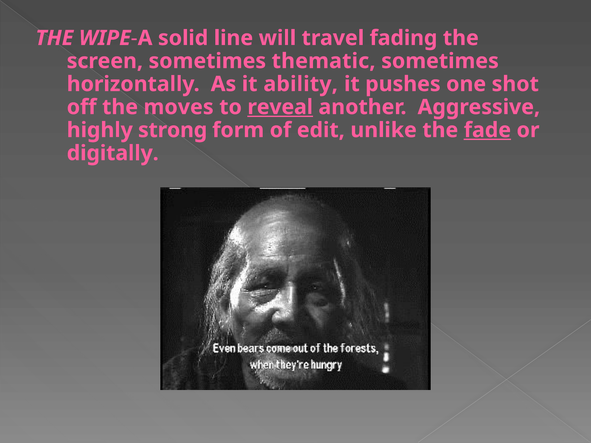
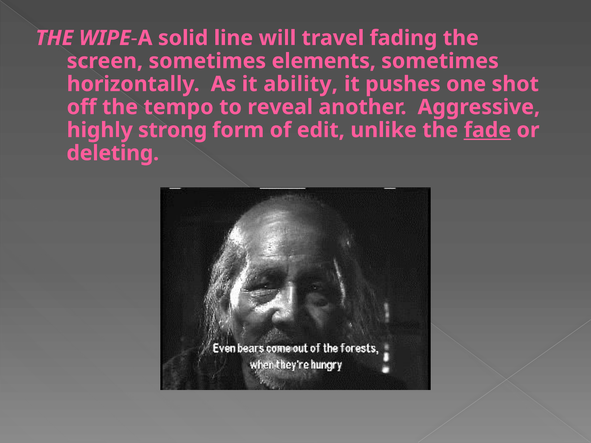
thematic: thematic -> elements (324, 61)
moves: moves -> tempo (179, 107)
reveal underline: present -> none (280, 107)
digitally: digitally -> deleting (113, 153)
